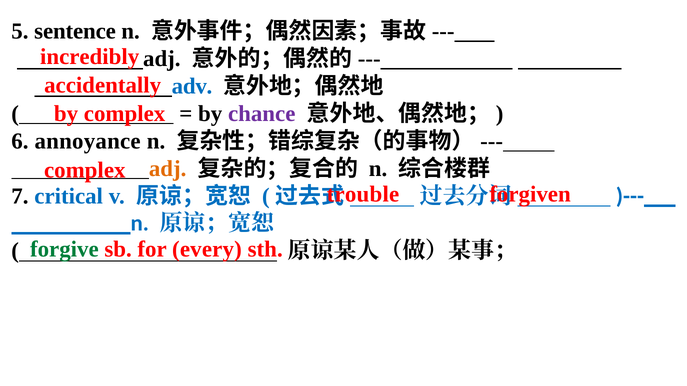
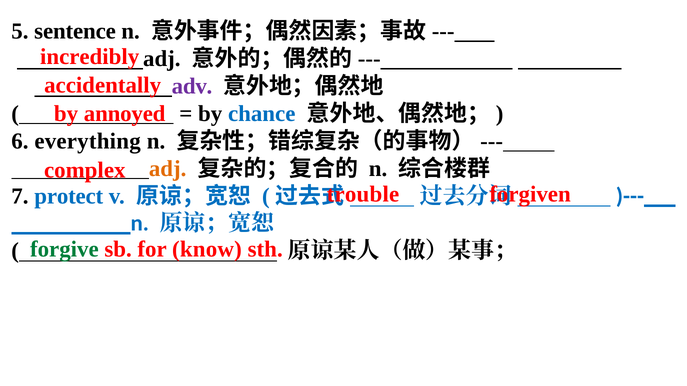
adv colour: blue -> purple (192, 86)
by complex: complex -> annoyed (125, 114)
chance colour: purple -> blue (262, 114)
annoyance: annoyance -> everything (88, 141)
critical: critical -> protect (69, 196)
every: every -> know (207, 249)
